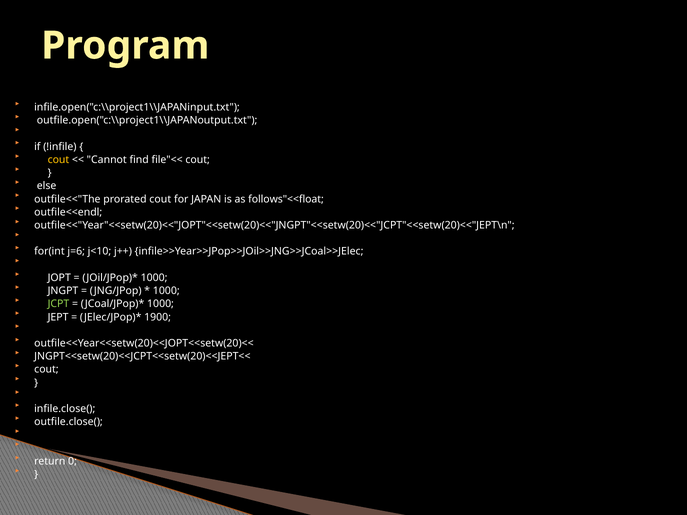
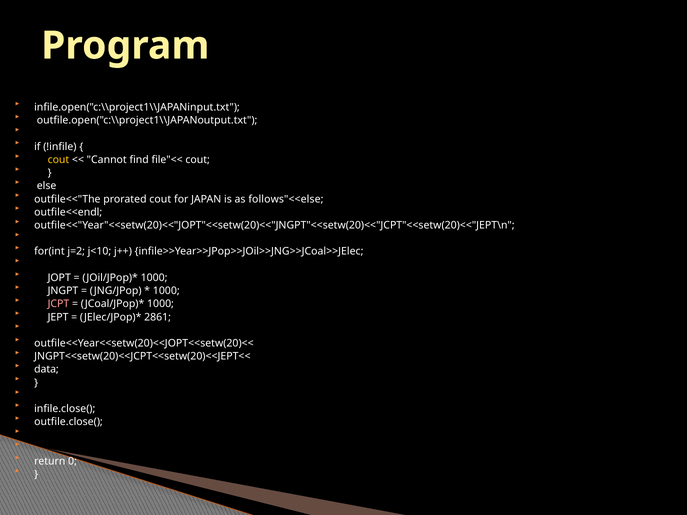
follows"<<float: follows"<<float -> follows"<<else (286, 199)
j=6: j=6 -> j=2 (76, 252)
JCPT colour: light green -> pink (58, 304)
1900: 1900 -> 2861 (158, 317)
cout: cout -> data (46, 370)
